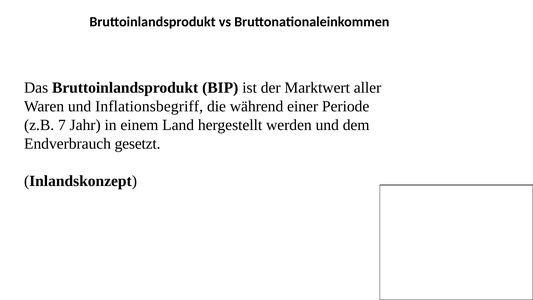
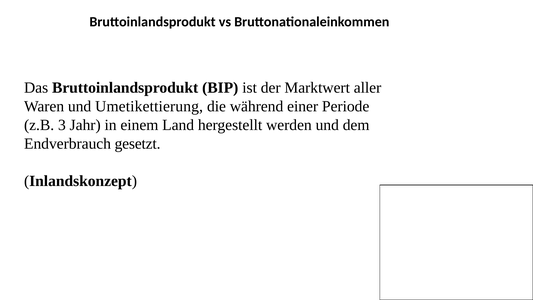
Inflationsbegriff: Inflationsbegriff -> Umetikettierung (149, 106)
7: 7 -> 3 (62, 125)
